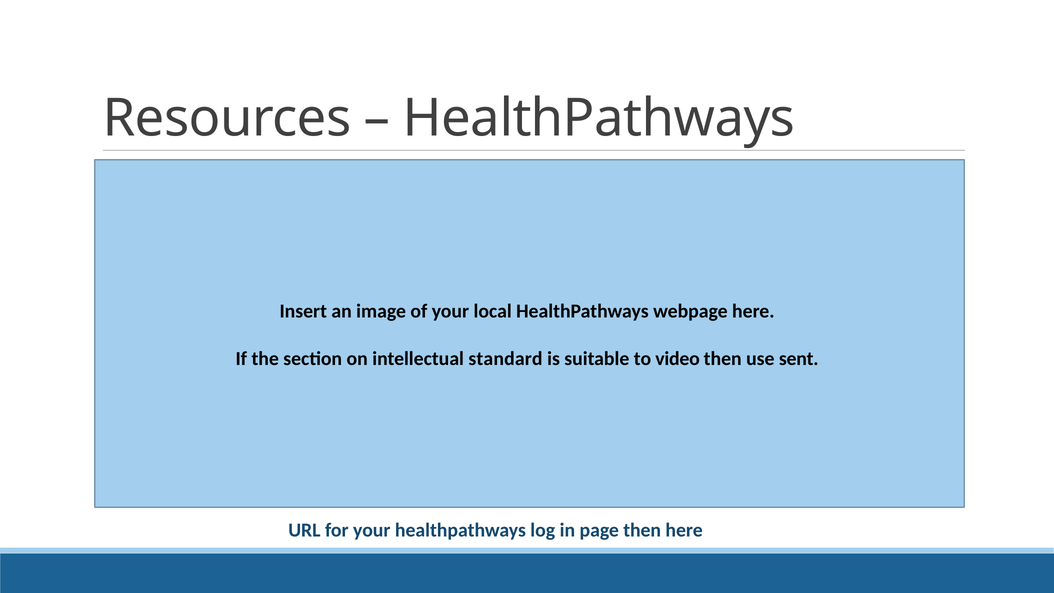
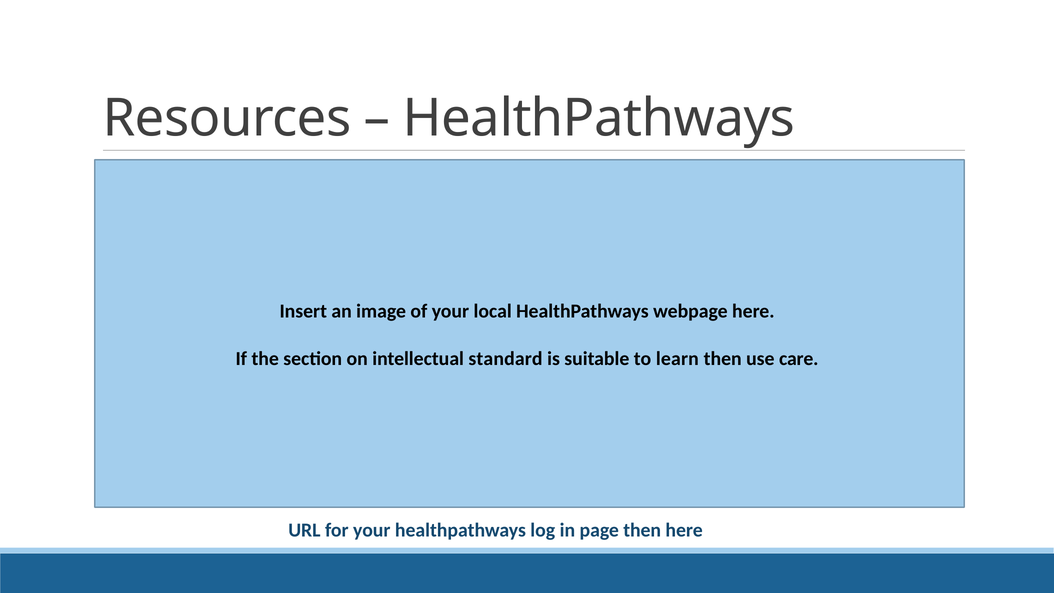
video: video -> learn (677, 359)
sent: sent -> care (799, 359)
